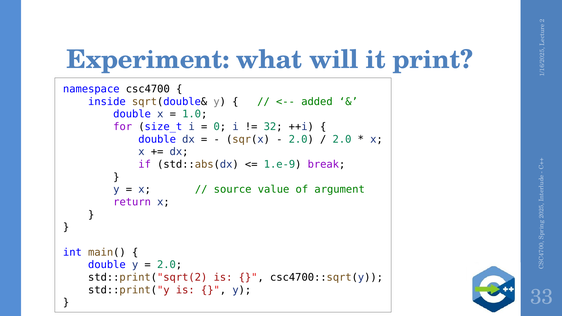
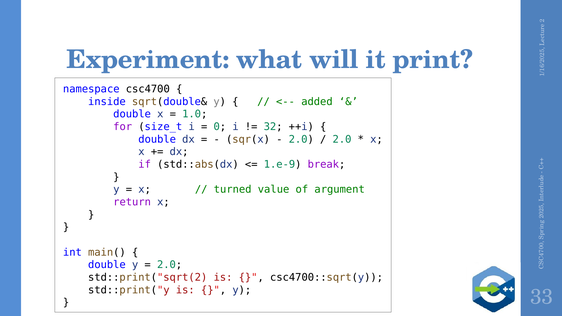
source: source -> turned (233, 190)
